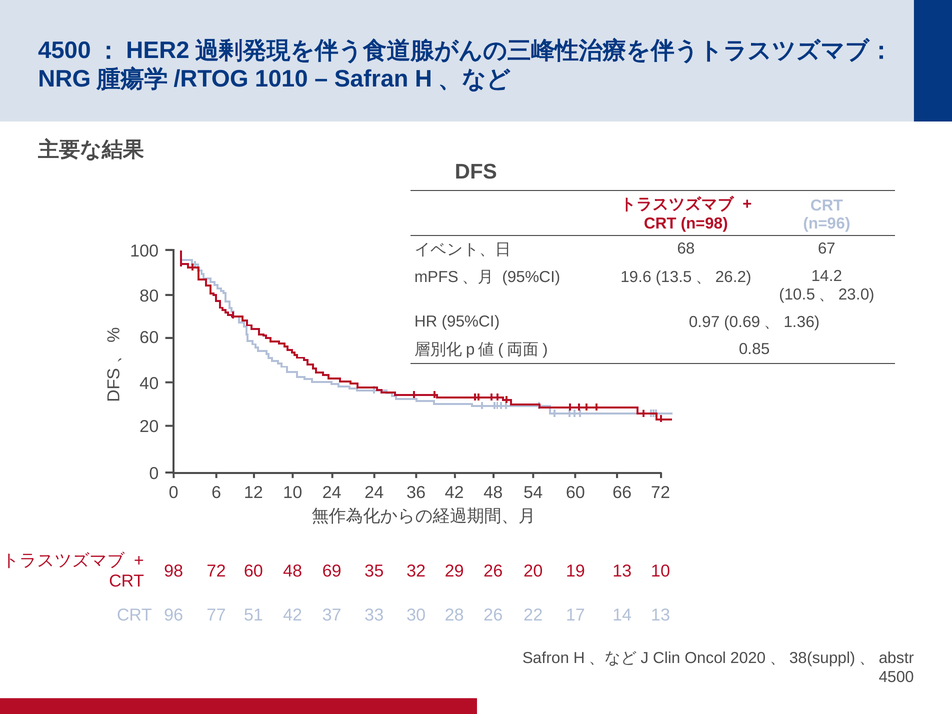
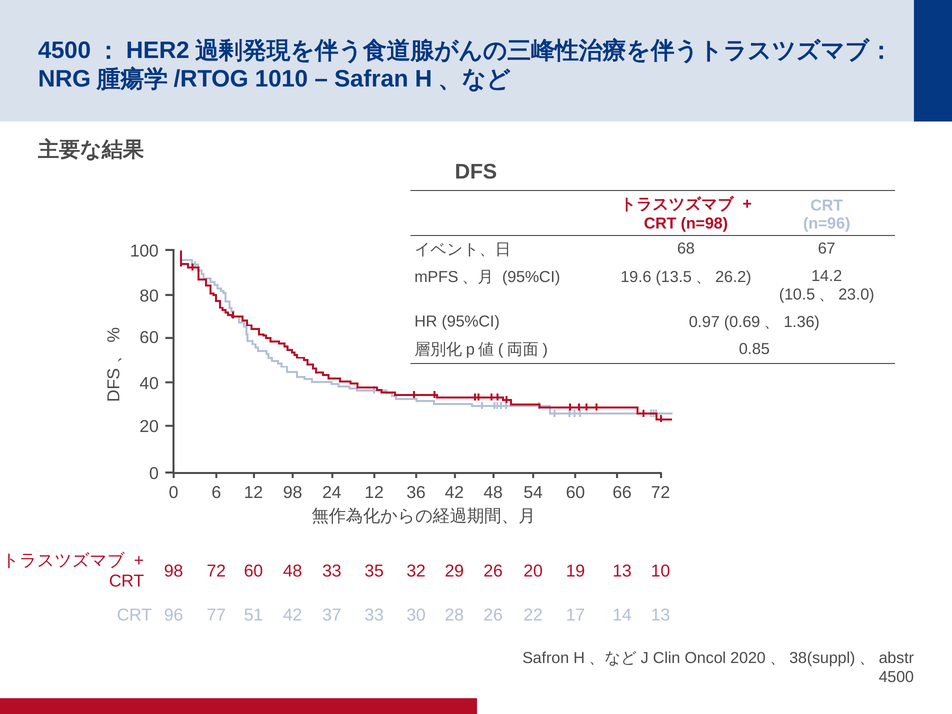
12 10: 10 -> 98 (293, 492)
24 24: 24 -> 12 (374, 492)
48 69: 69 -> 33 (332, 571)
